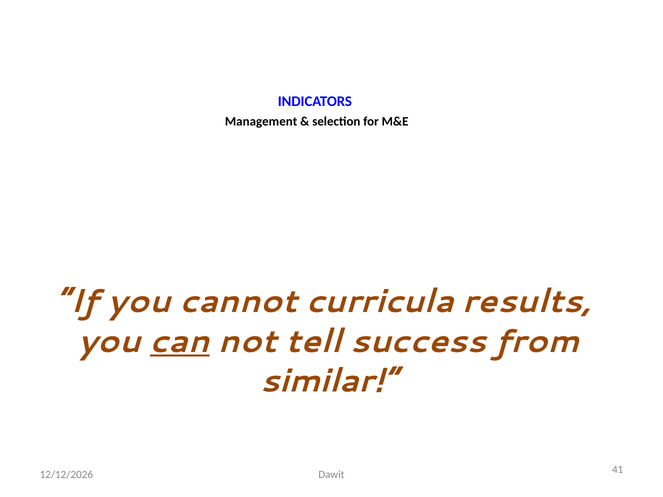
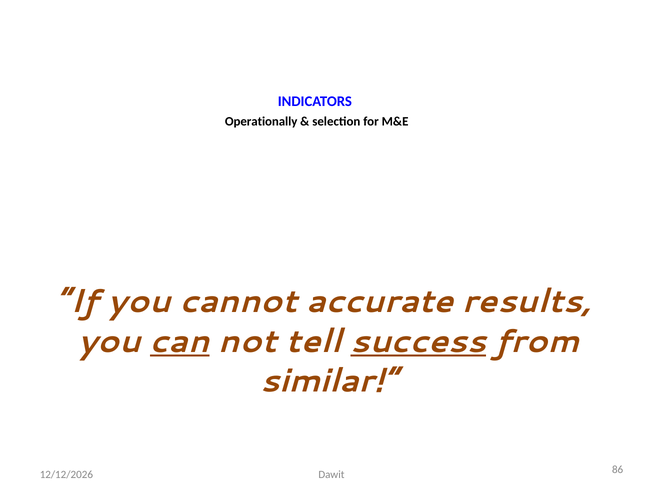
Management: Management -> Operationally (261, 122)
curricula: curricula -> accurate (380, 302)
success underline: none -> present (418, 341)
41: 41 -> 86 (618, 470)
